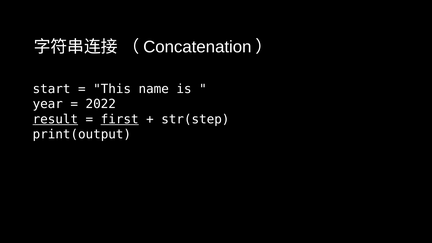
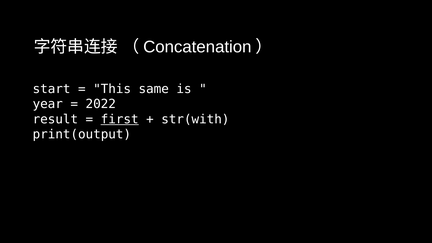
name: name -> same (154, 89)
result underline: present -> none (55, 119)
str(step: str(step -> str(with (195, 119)
